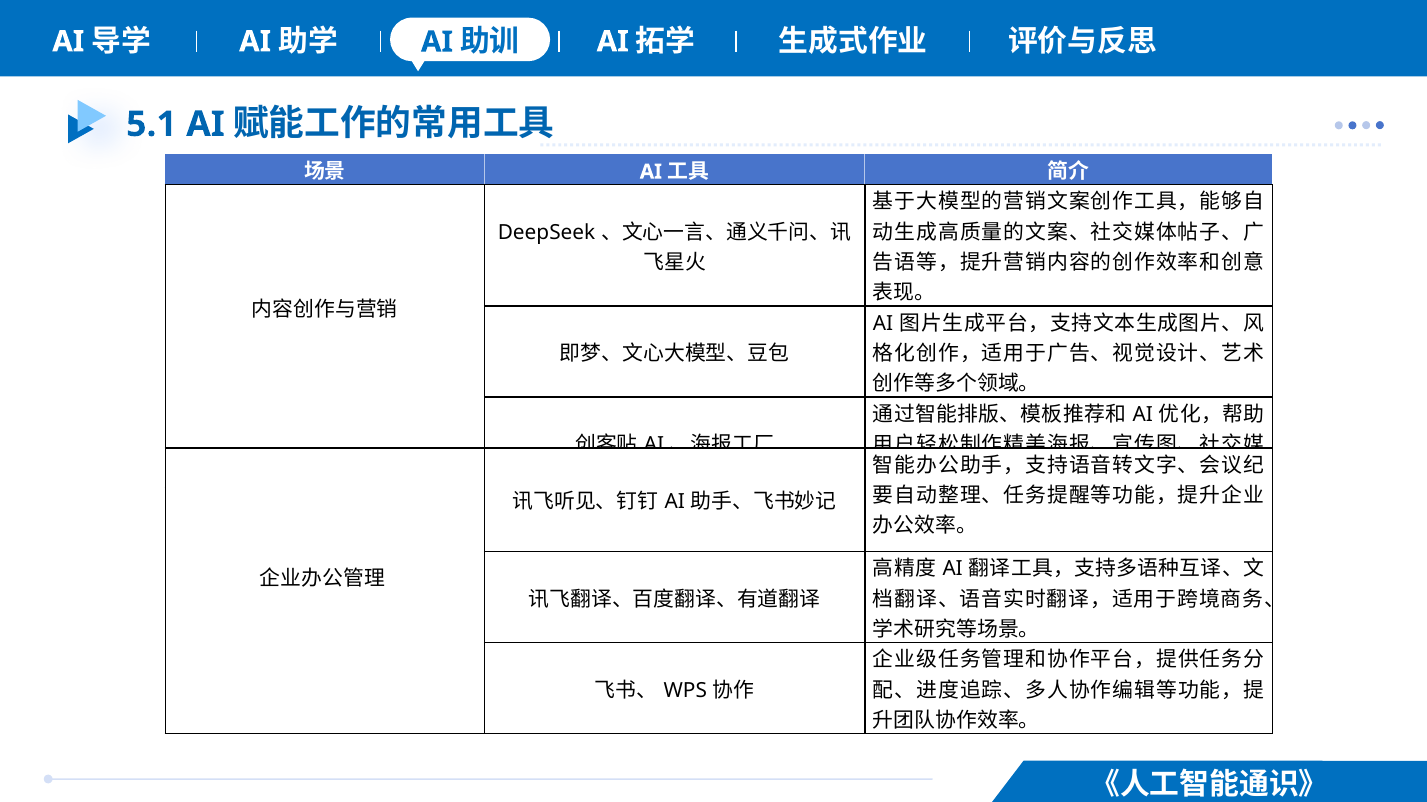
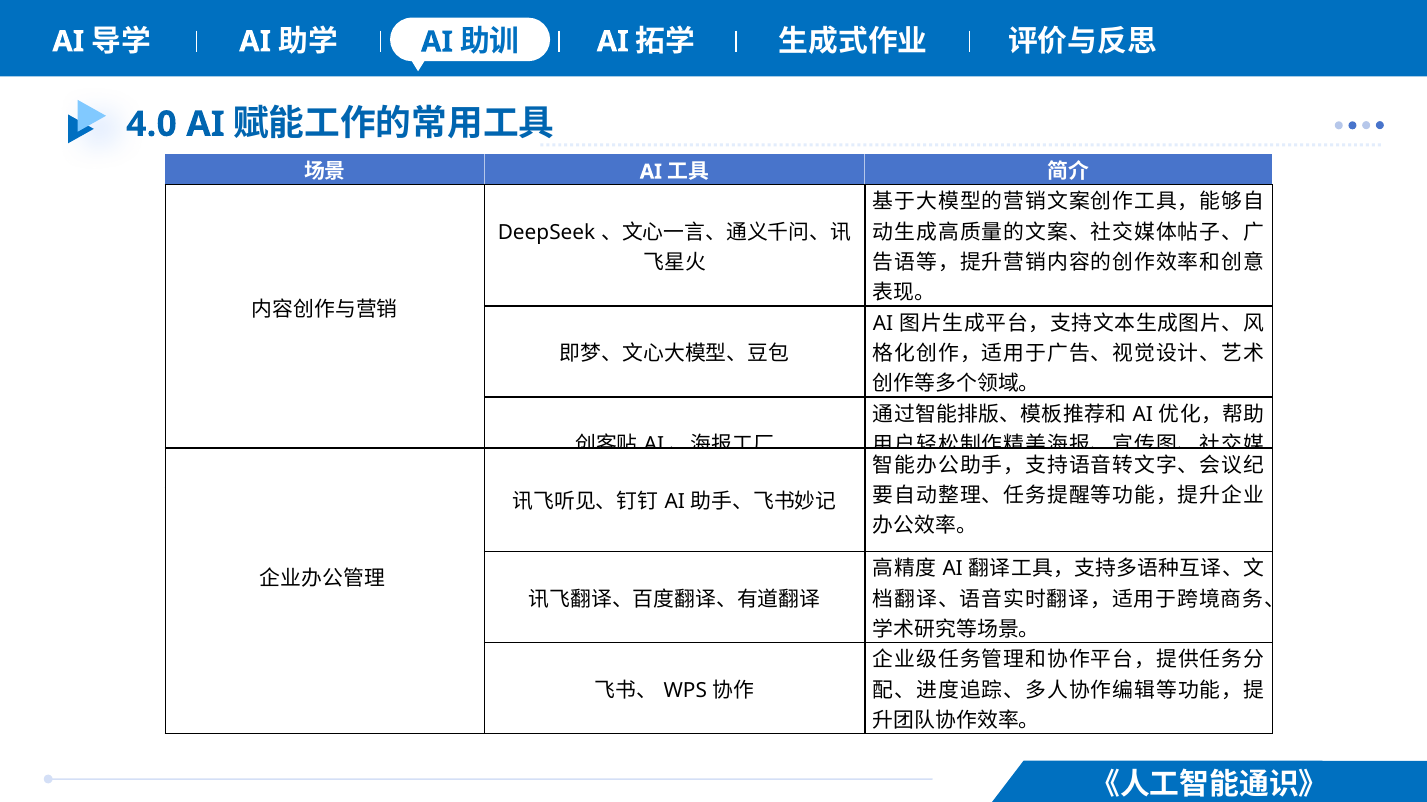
5.1: 5.1 -> 4.0 (151, 124)
